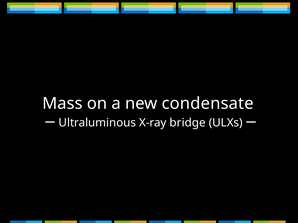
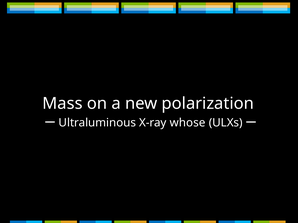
condensate: condensate -> polarization (208, 104)
bridge: bridge -> whose (188, 123)
